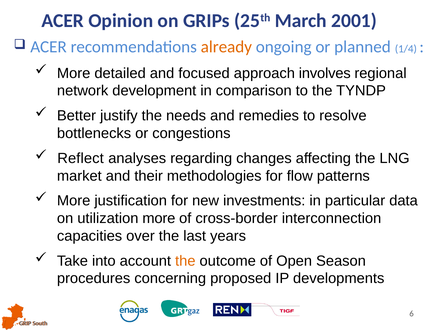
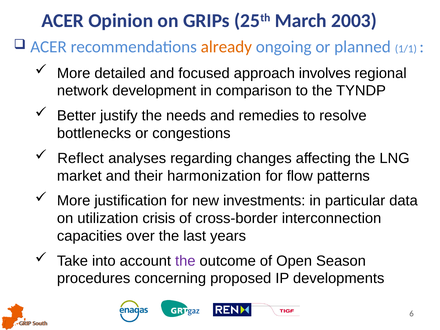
2001: 2001 -> 2003 (354, 21)
1/4: 1/4 -> 1/1 (406, 49)
methodologies: methodologies -> harmonization (214, 176)
utilization more: more -> crisis (159, 218)
the colour: orange -> purple (185, 261)
